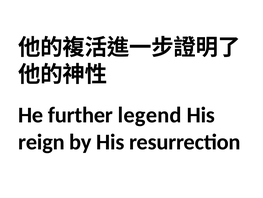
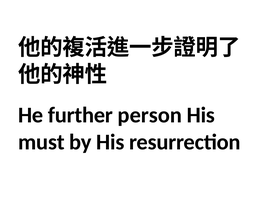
legend: legend -> person (150, 115)
reign: reign -> must (41, 142)
